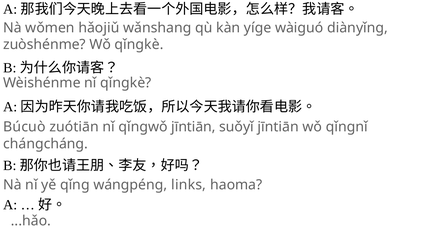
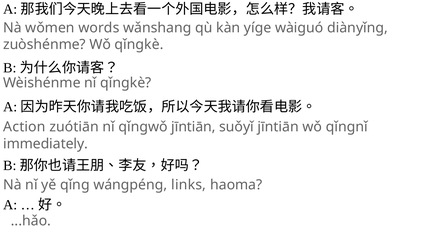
hǎojiǔ: hǎojiǔ -> words (99, 28)
Búcuò: Búcuò -> Action (24, 127)
chángcháng: chángcháng -> immediately (46, 144)
